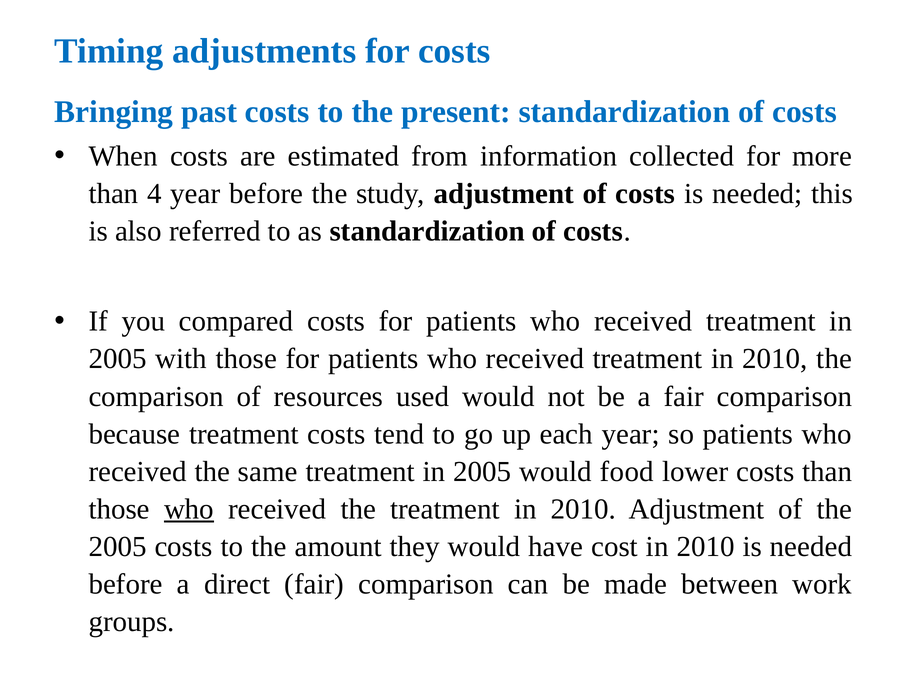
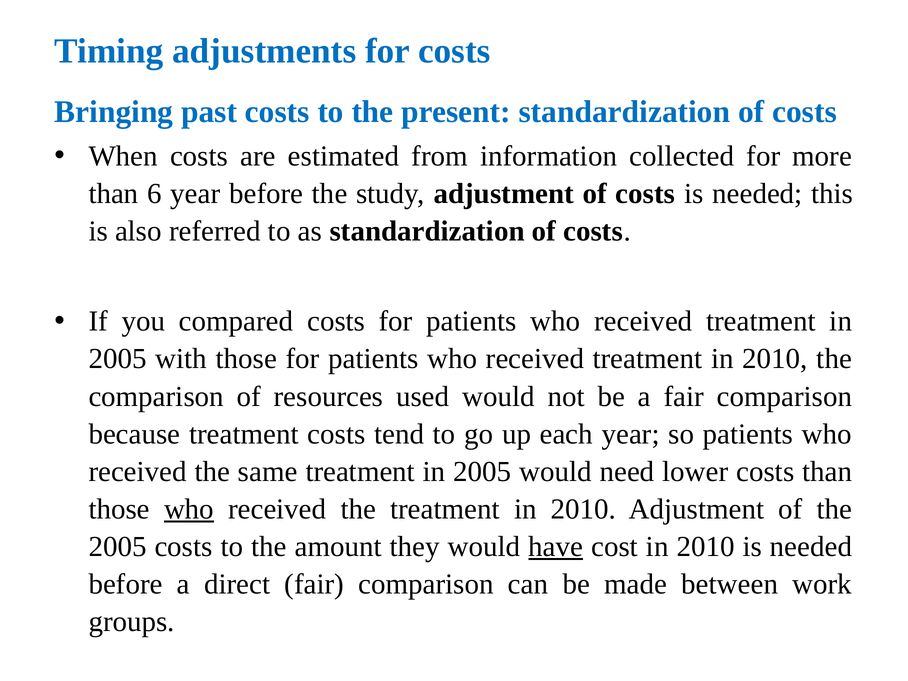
4: 4 -> 6 (154, 194)
food: food -> need (627, 472)
have underline: none -> present (556, 547)
